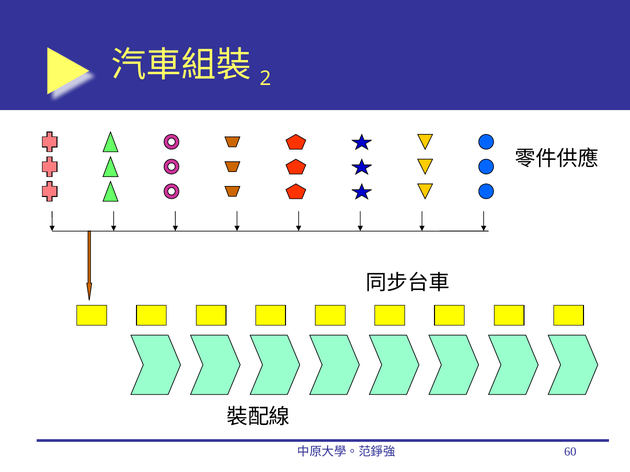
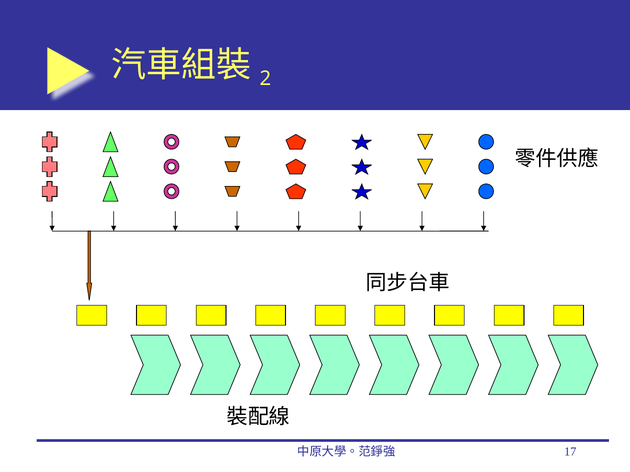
60: 60 -> 17 (570, 452)
